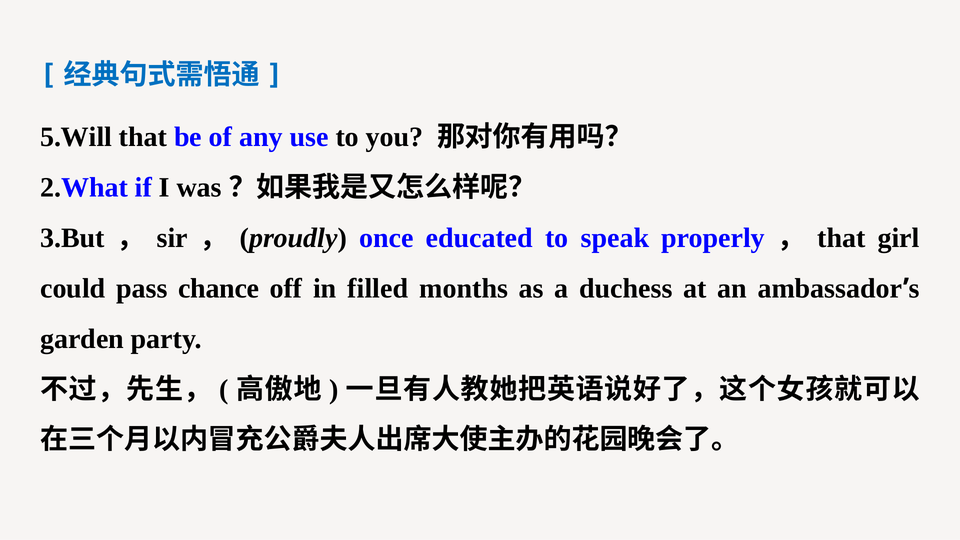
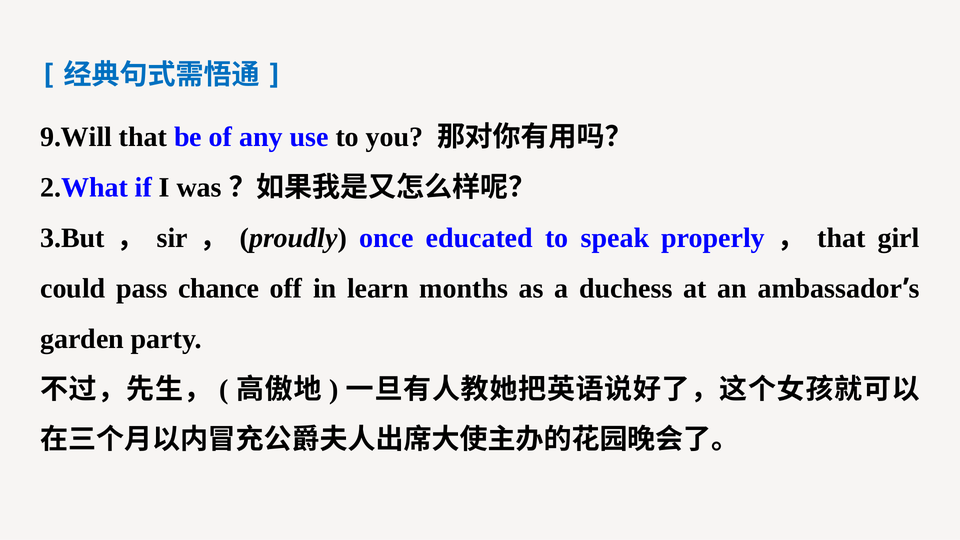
5.Will: 5.Will -> 9.Will (76, 137)
filled: filled -> learn (378, 289)
